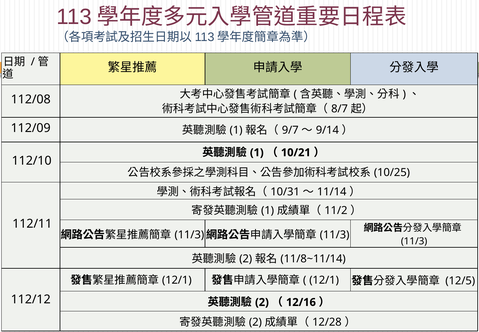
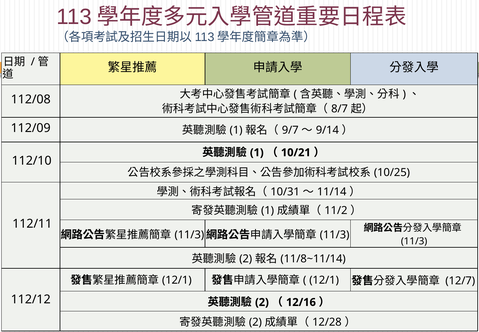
12/5: 12/5 -> 12/7 (460, 281)
